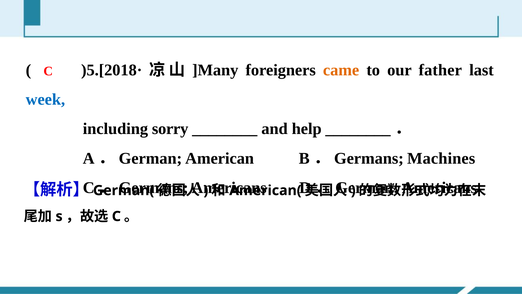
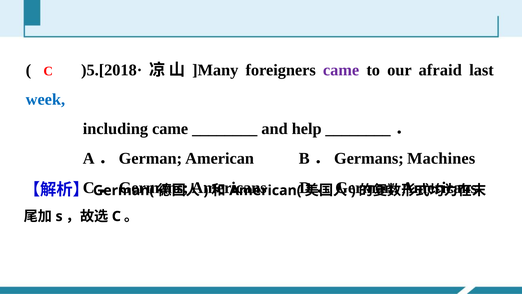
came colour: orange -> purple (341, 70)
father: father -> afraid (440, 70)
including sorry: sorry -> came (170, 129)
